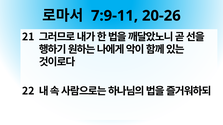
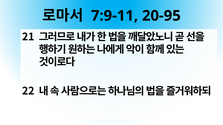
20-26: 20-26 -> 20-95 (161, 16)
